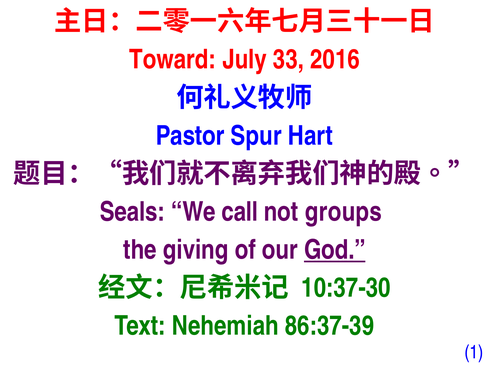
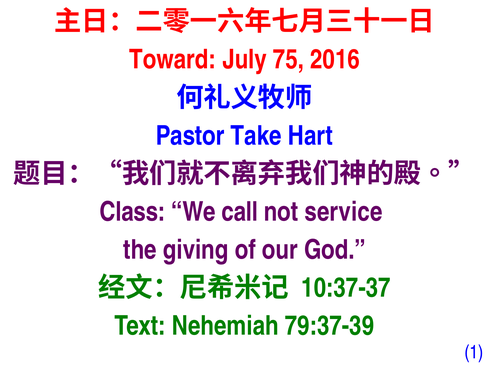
33: 33 -> 75 (288, 60)
Spur: Spur -> Take (256, 136)
Seals: Seals -> Class (132, 212)
groups: groups -> service (343, 212)
God underline: present -> none (335, 250)
10:37-30: 10:37-30 -> 10:37-37 (346, 288)
86:37-39: 86:37-39 -> 79:37-39 (329, 326)
